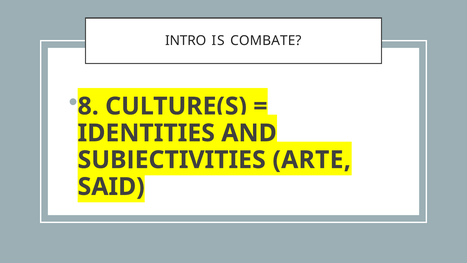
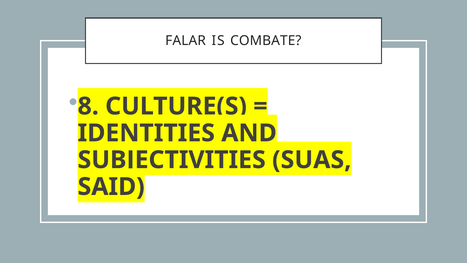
INTRO: INTRO -> FALAR (186, 41)
ARTE: ARTE -> SUAS (312, 160)
